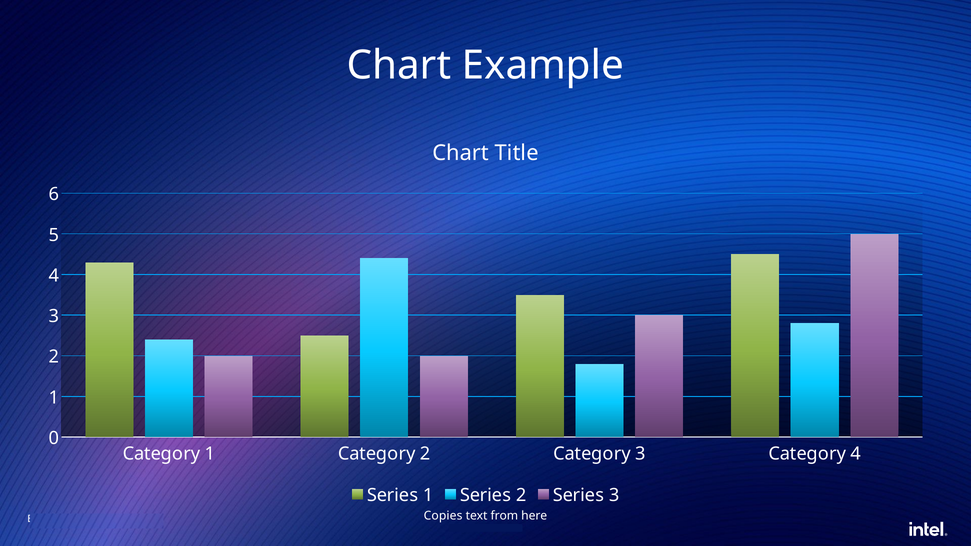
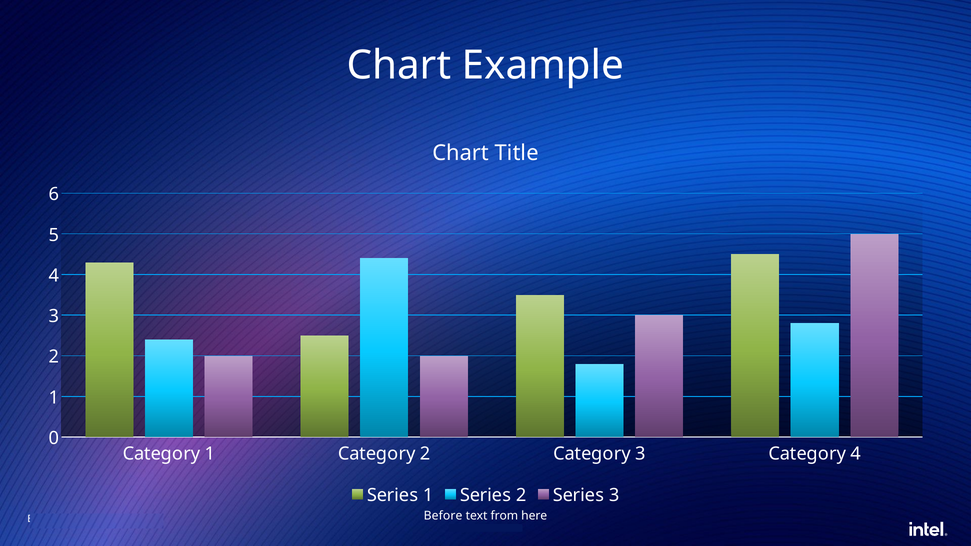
Copies: Copies -> Before (443, 516)
